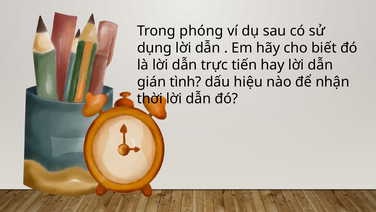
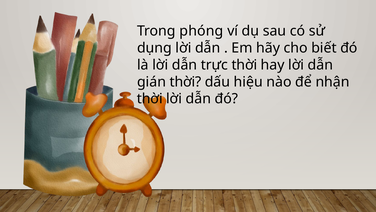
trực tiến: tiến -> thời (244, 65)
gián tình: tình -> thời (185, 82)
